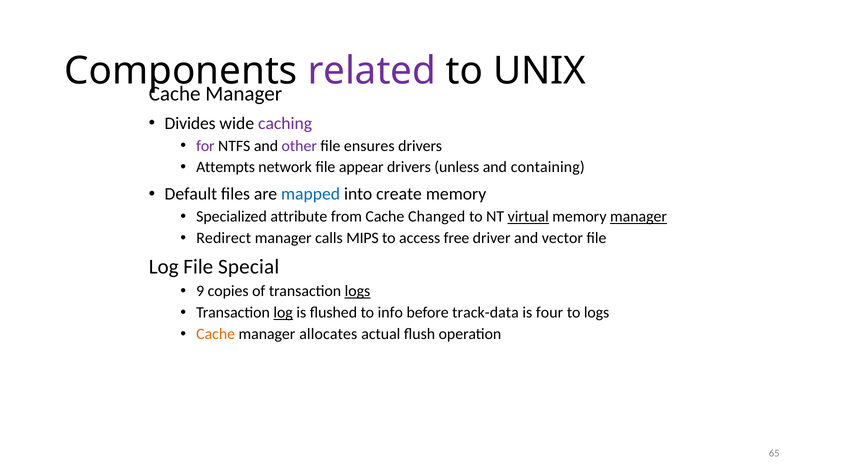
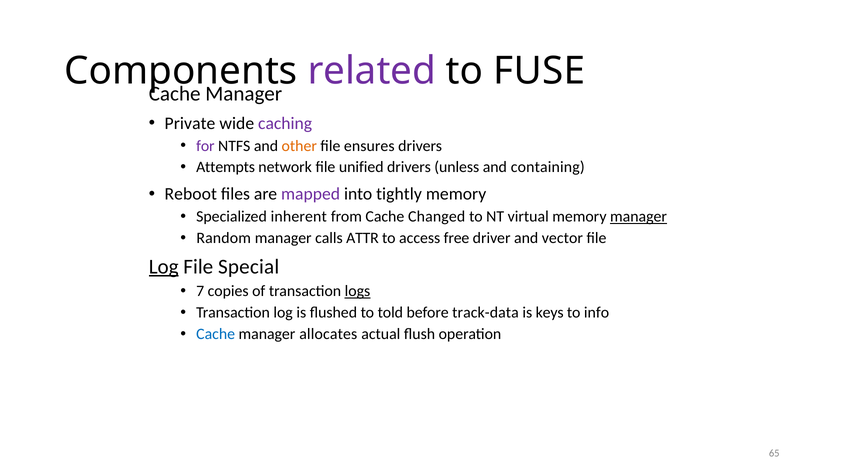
UNIX: UNIX -> FUSE (539, 71)
Divides: Divides -> Private (190, 123)
other colour: purple -> orange (299, 146)
appear: appear -> unified (361, 167)
Default: Default -> Reboot (191, 194)
mapped colour: blue -> purple (311, 194)
create: create -> tightly (399, 194)
attribute: attribute -> inherent (299, 216)
virtual underline: present -> none (528, 216)
Redirect: Redirect -> Random (224, 238)
MIPS: MIPS -> ATTR (362, 238)
Log underline: none -> present (164, 267)
9: 9 -> 7 (200, 291)
log underline: present -> none (283, 312)
info: info -> told (390, 312)
four: four -> keys (550, 312)
to logs: logs -> info (597, 312)
Cache colour: orange -> blue (216, 334)
